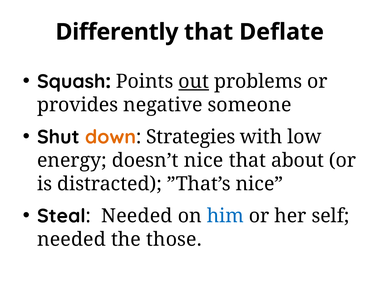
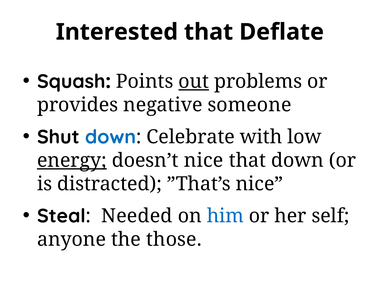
Differently: Differently -> Interested (117, 32)
down colour: orange -> blue (110, 137)
Strategies: Strategies -> Celebrate (191, 137)
energy underline: none -> present (72, 160)
that about: about -> down (297, 160)
needed: needed -> anyone (72, 239)
